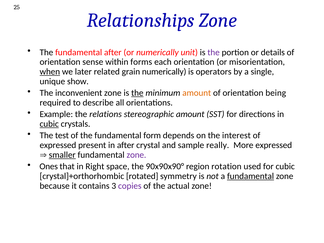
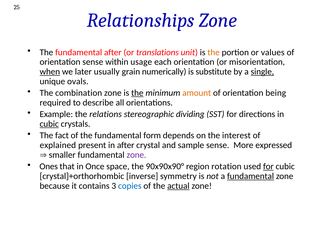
or numerically: numerically -> translations (157, 52)
the colour: purple -> orange (214, 52)
details: details -> values (273, 52)
forms: forms -> usage (141, 62)
related: related -> usually (107, 72)
operators: operators -> substitute (214, 72)
single underline: none -> present (262, 72)
show: show -> ovals (78, 81)
inconvenient: inconvenient -> combination (79, 93)
stereographic amount: amount -> dividing (190, 114)
test: test -> fact (62, 135)
expressed: expressed -> explained (58, 145)
sample really: really -> sense (218, 145)
smaller underline: present -> none (62, 155)
Right: Right -> Once (95, 166)
for underline: none -> present (268, 166)
rotated: rotated -> inverse (142, 176)
copies colour: purple -> blue (130, 186)
actual underline: none -> present (178, 186)
